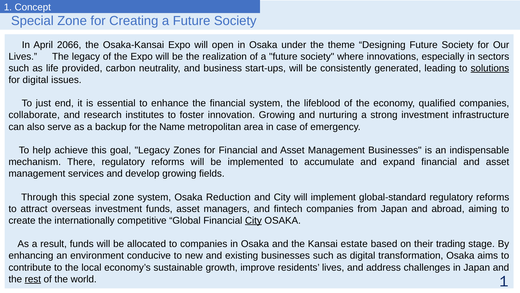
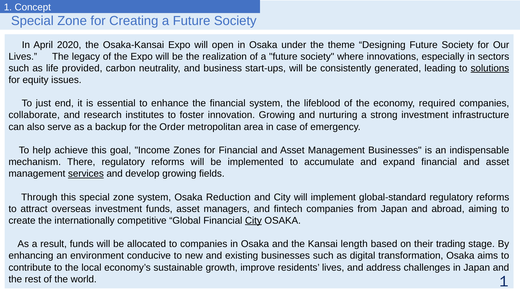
2066: 2066 -> 2020 (69, 45)
for digital: digital -> equity (36, 80)
qualified: qualified -> required (437, 103)
Name: Name -> Order (172, 127)
goal Legacy: Legacy -> Income (152, 150)
services underline: none -> present (86, 173)
estate: estate -> length (354, 244)
rest underline: present -> none (33, 279)
